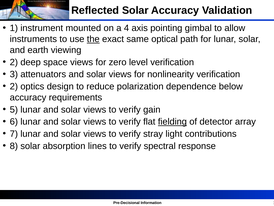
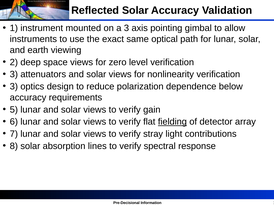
a 4: 4 -> 3 (126, 28)
the underline: present -> none (93, 39)
2: 2 -> 3 (14, 86)
